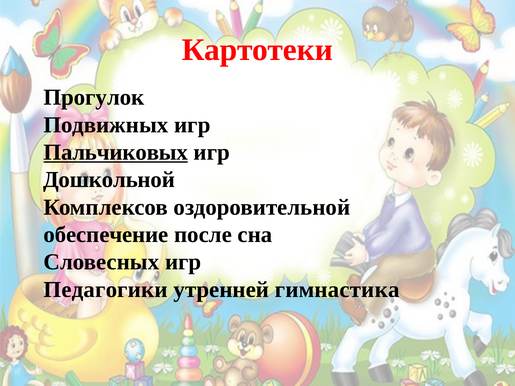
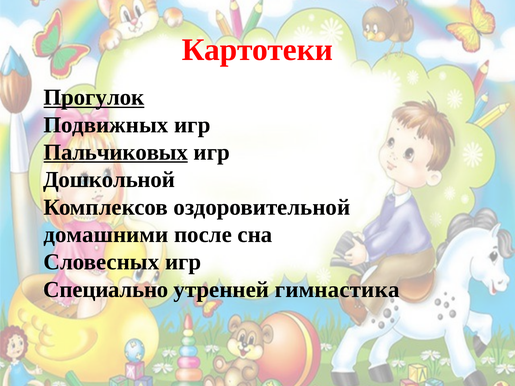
Прогулок underline: none -> present (94, 97)
обеспечение: обеспечение -> домашними (106, 235)
Педагогики: Педагогики -> Специально (106, 290)
